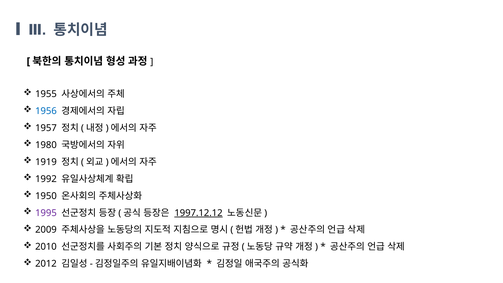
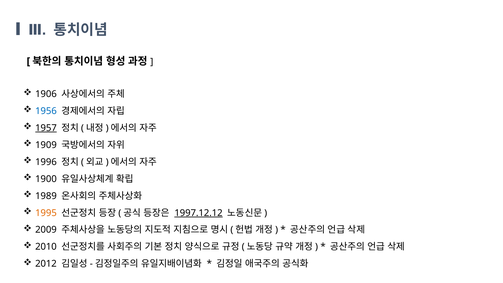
1955: 1955 -> 1906 (46, 94)
1957 underline: none -> present (46, 128)
1980: 1980 -> 1909 (46, 145)
1919: 1919 -> 1996 (46, 162)
1992: 1992 -> 1900 (46, 179)
1950: 1950 -> 1989 (46, 196)
1995 colour: purple -> orange (46, 213)
